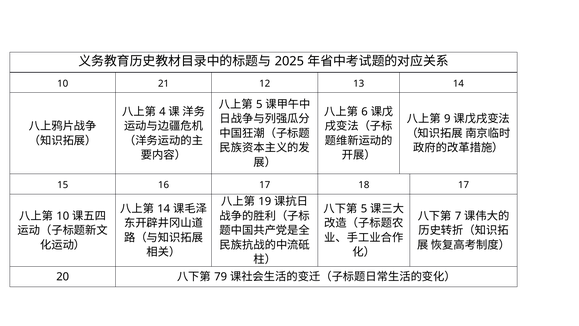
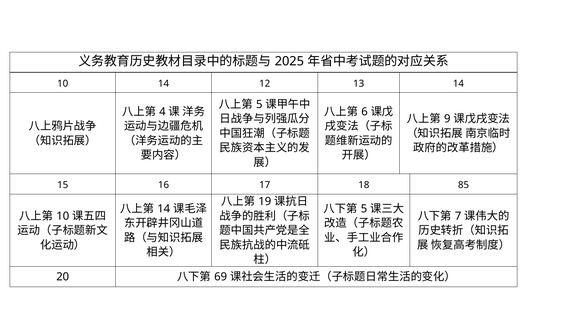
10 21: 21 -> 14 (164, 84)
18 17: 17 -> 85 (464, 185)
79: 79 -> 69 (221, 277)
